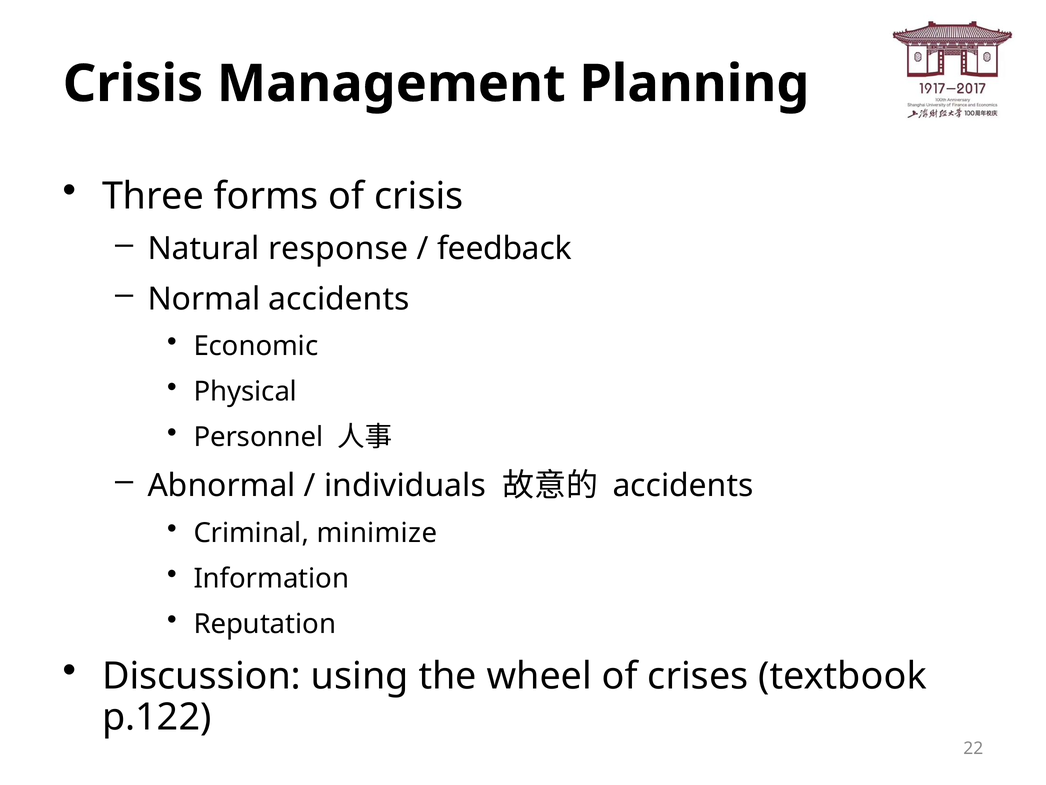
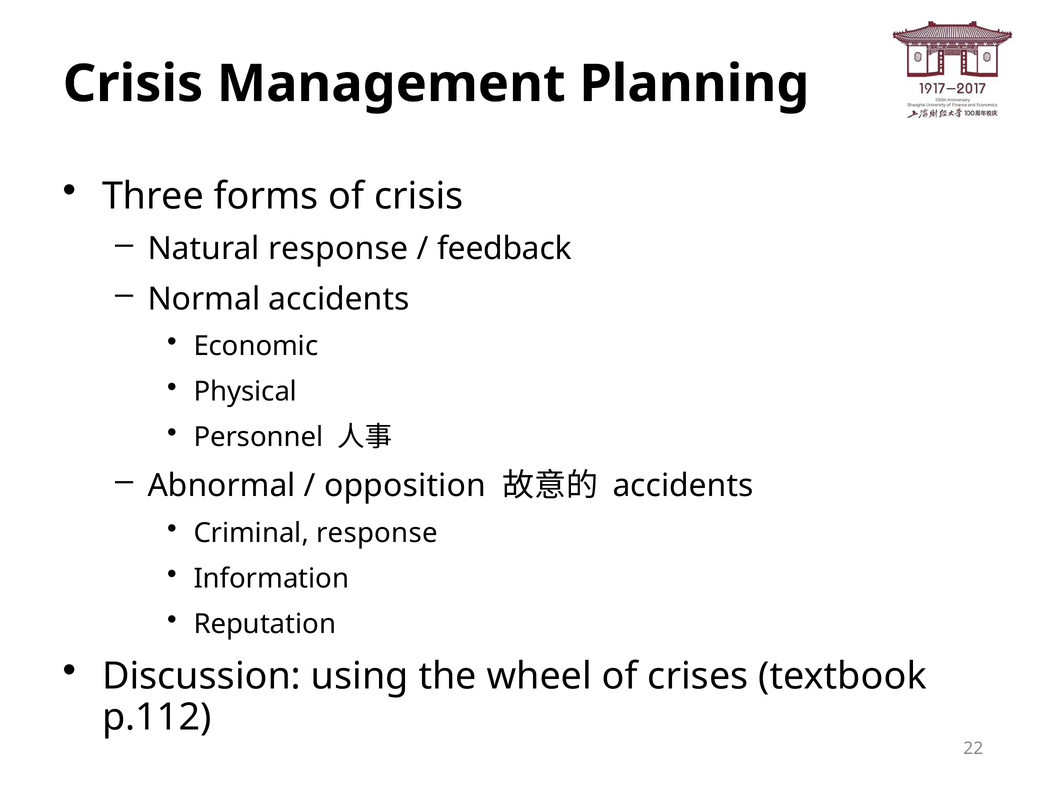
individuals: individuals -> opposition (405, 485)
Criminal minimize: minimize -> response (377, 533)
p.122: p.122 -> p.112 (157, 717)
